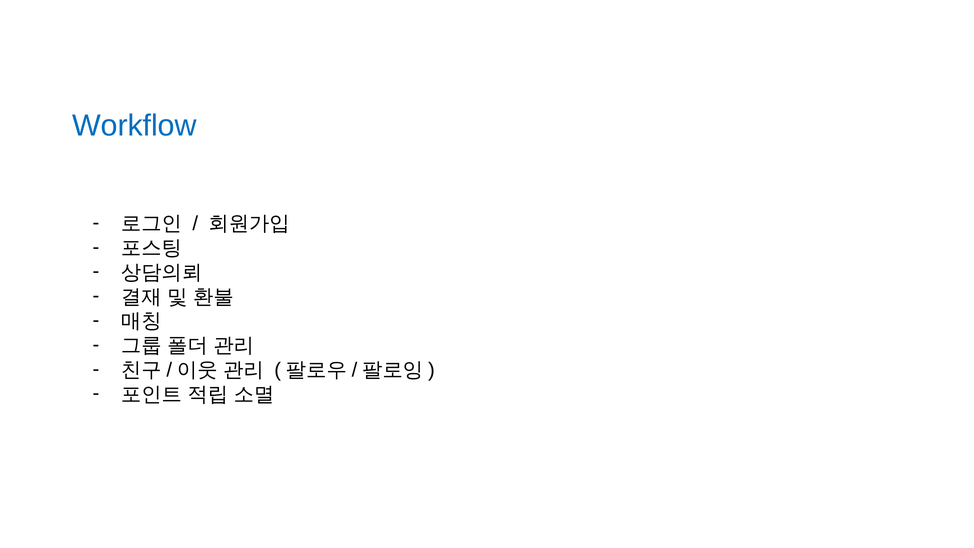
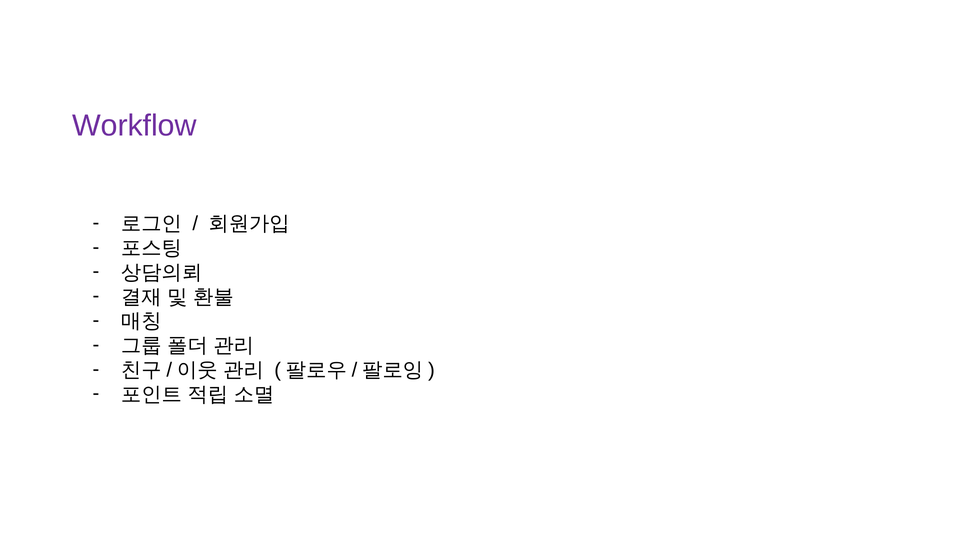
Workflow colour: blue -> purple (134, 125)
